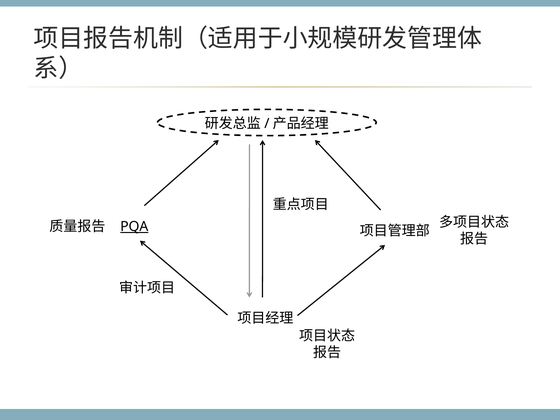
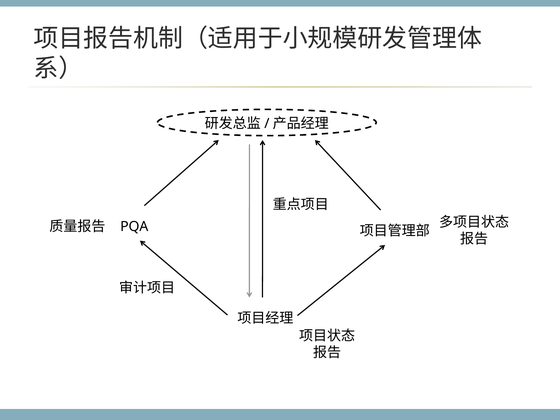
PQA underline: present -> none (134, 226)
